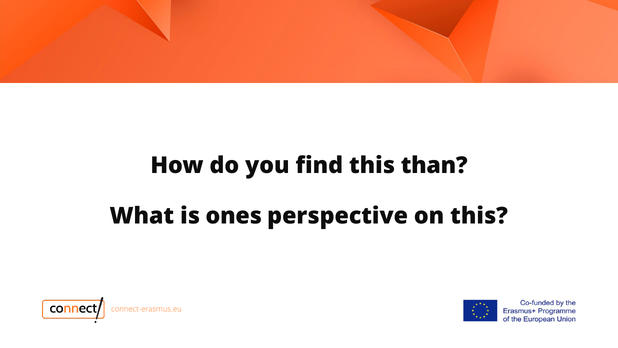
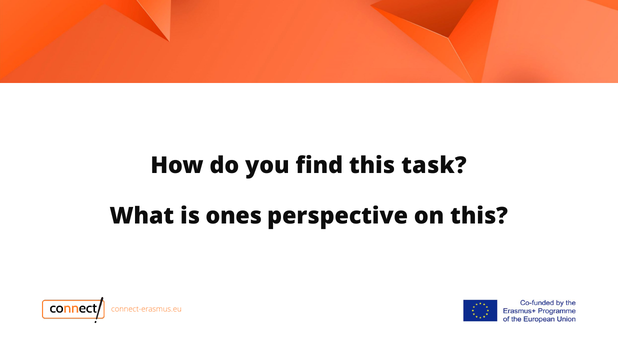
than: than -> task (434, 166)
